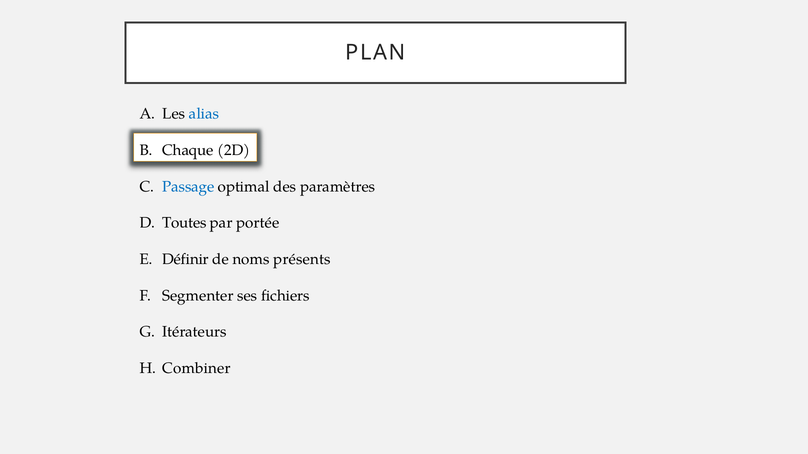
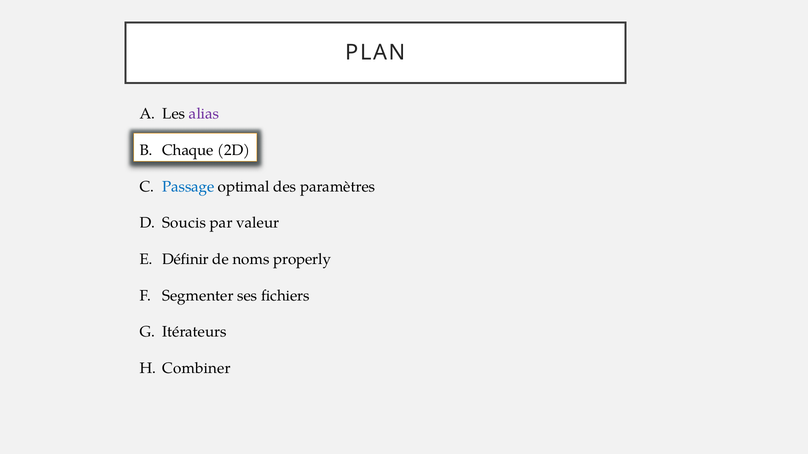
alias colour: blue -> purple (204, 114)
Toutes: Toutes -> Soucis (184, 223)
portée: portée -> valeur (258, 223)
présents: présents -> properly (302, 259)
